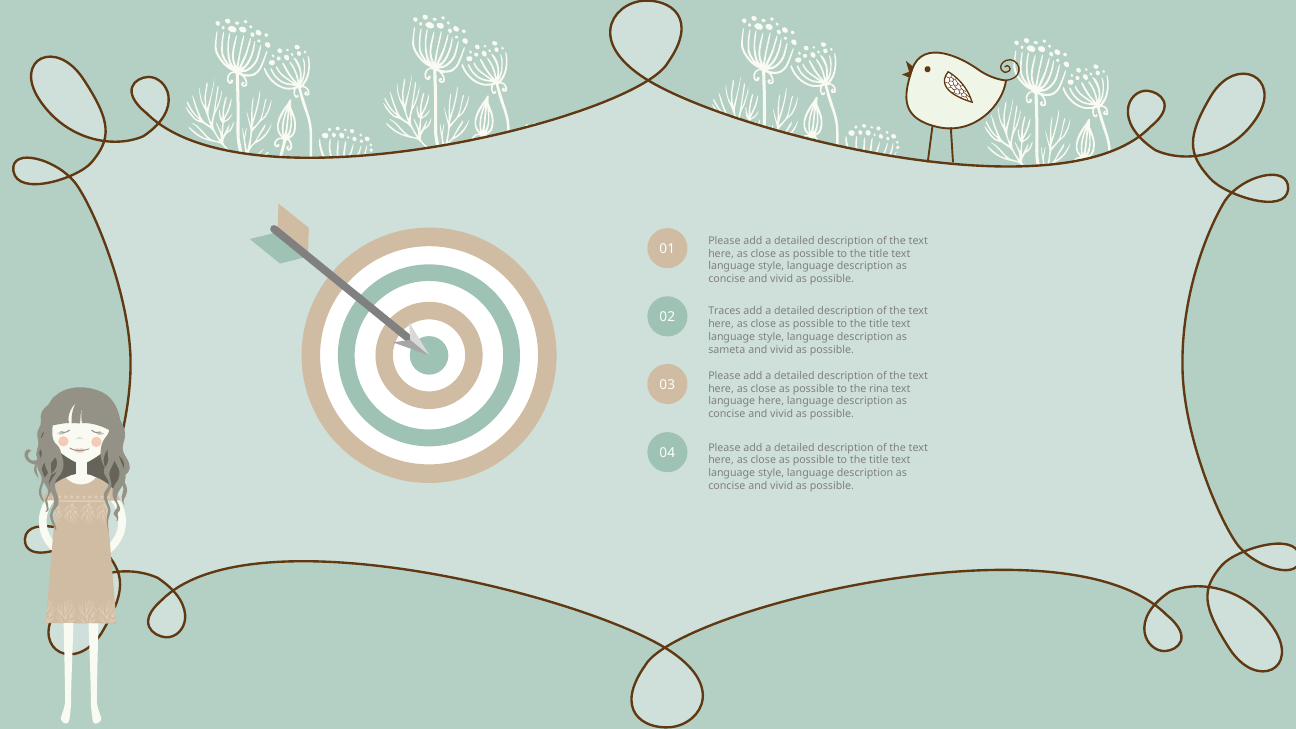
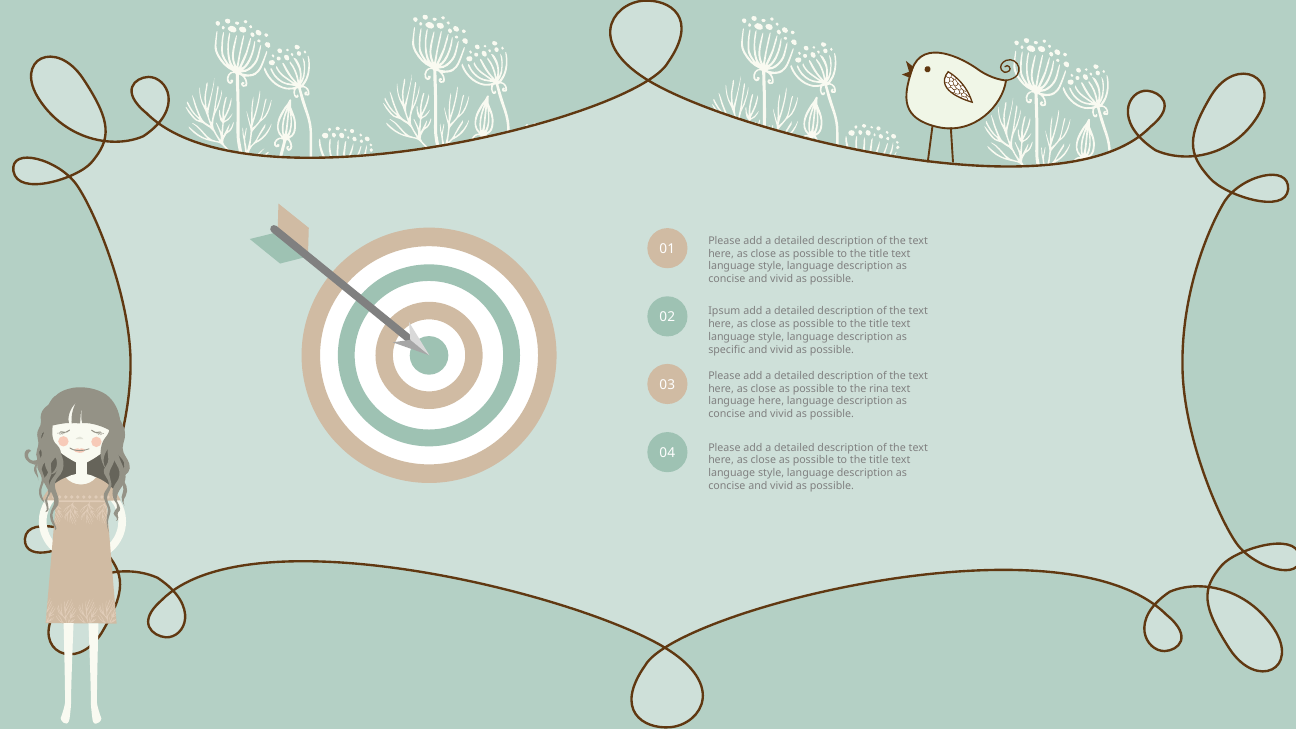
Traces: Traces -> Ipsum (724, 311)
sameta: sameta -> specific (727, 350)
